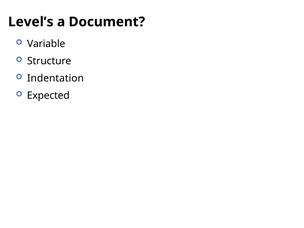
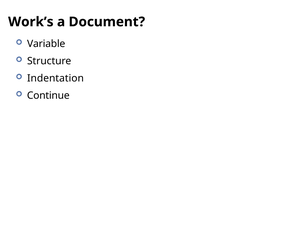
Level’s: Level’s -> Work’s (31, 22)
Expected: Expected -> Continue (48, 95)
